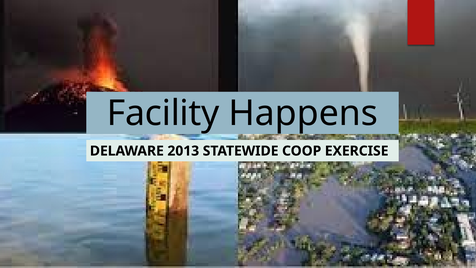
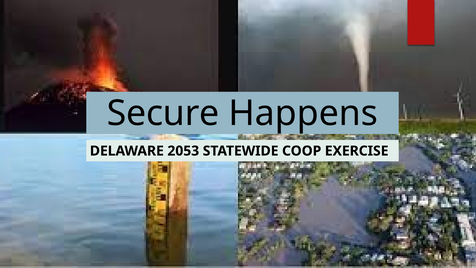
Facility: Facility -> Secure (163, 113)
2013: 2013 -> 2053 (183, 151)
